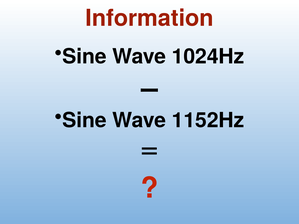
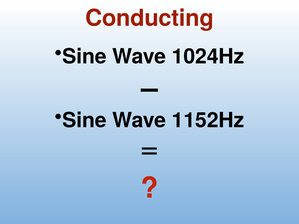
Information: Information -> Conducting (150, 18)
